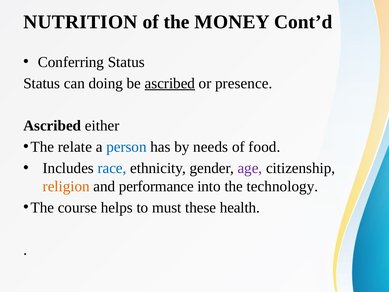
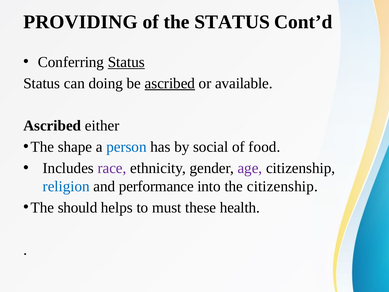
NUTRITION: NUTRITION -> PROVIDING (80, 22)
the MONEY: MONEY -> STATUS (232, 22)
Status underline: none -> present (126, 62)
presence: presence -> available (244, 83)
relate: relate -> shape (75, 147)
needs: needs -> social (211, 147)
race colour: blue -> purple (112, 168)
religion colour: orange -> blue (66, 186)
the technology: technology -> citizenship (282, 186)
course: course -> should (78, 207)
